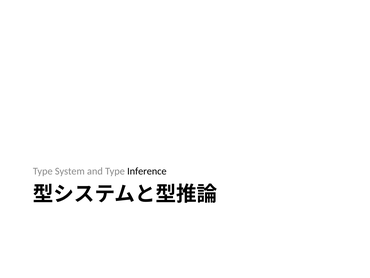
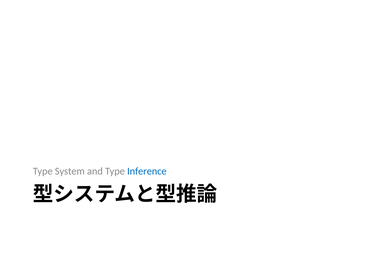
Inference colour: black -> blue (147, 171)
